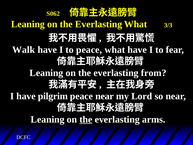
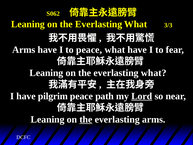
Walk: Walk -> Arms (24, 50)
from: from -> what (154, 73)
peace near: near -> path (105, 96)
Lord underline: none -> present (142, 96)
